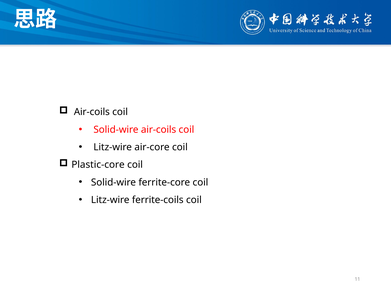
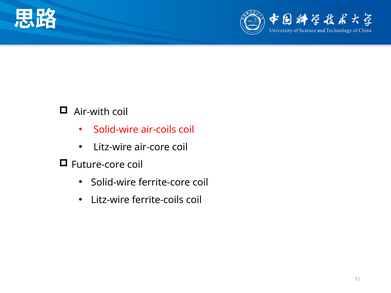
Air-coils: Air-coils -> Air-with (92, 112)
Plastic-core: Plastic-core -> Future-core (98, 165)
